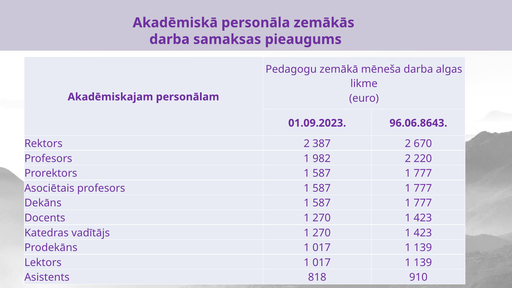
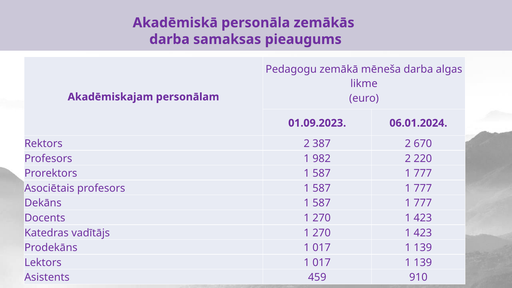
96.06.8643: 96.06.8643 -> 06.01.2024 (418, 123)
818: 818 -> 459 (317, 277)
